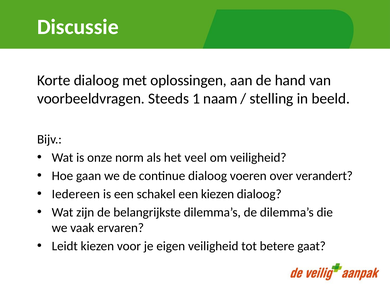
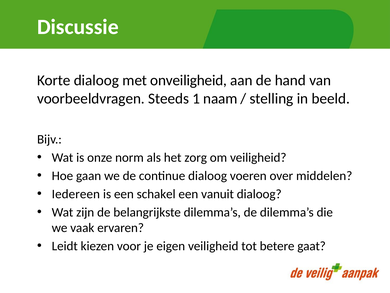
oplossingen: oplossingen -> onveiligheid (189, 80)
veel: veel -> zorg (196, 157)
verandert: verandert -> middelen (324, 176)
een kiezen: kiezen -> vanuit (218, 194)
